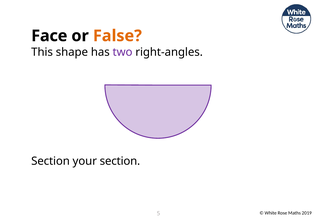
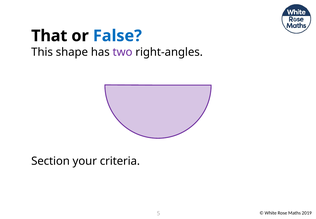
Face: Face -> That (49, 36)
False colour: orange -> blue (117, 36)
your section: section -> criteria (120, 161)
